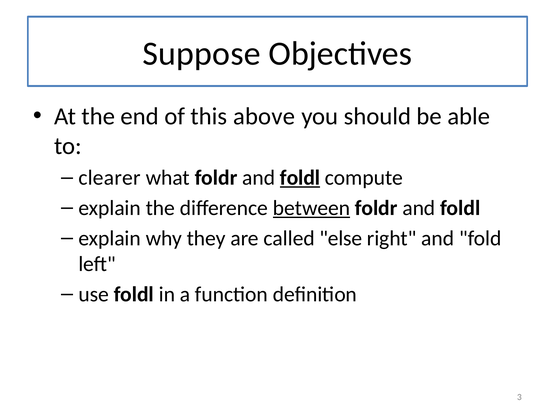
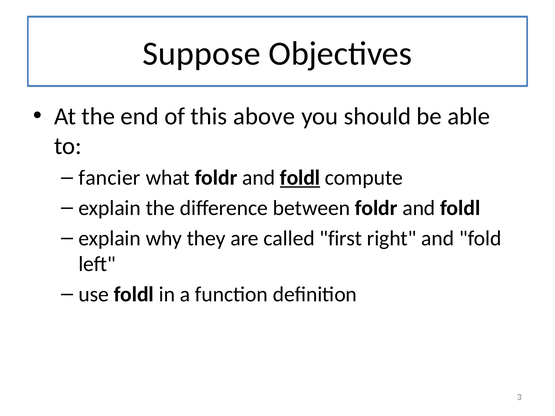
clearer: clearer -> fancier (110, 178)
between underline: present -> none (311, 208)
else: else -> first (341, 238)
